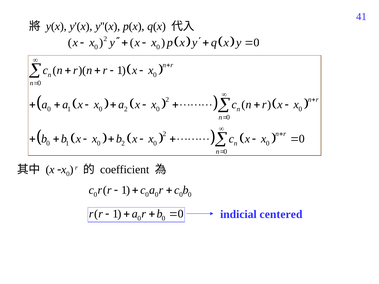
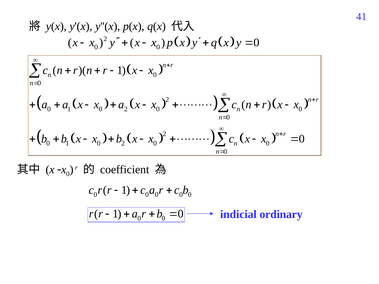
centered: centered -> ordinary (281, 214)
